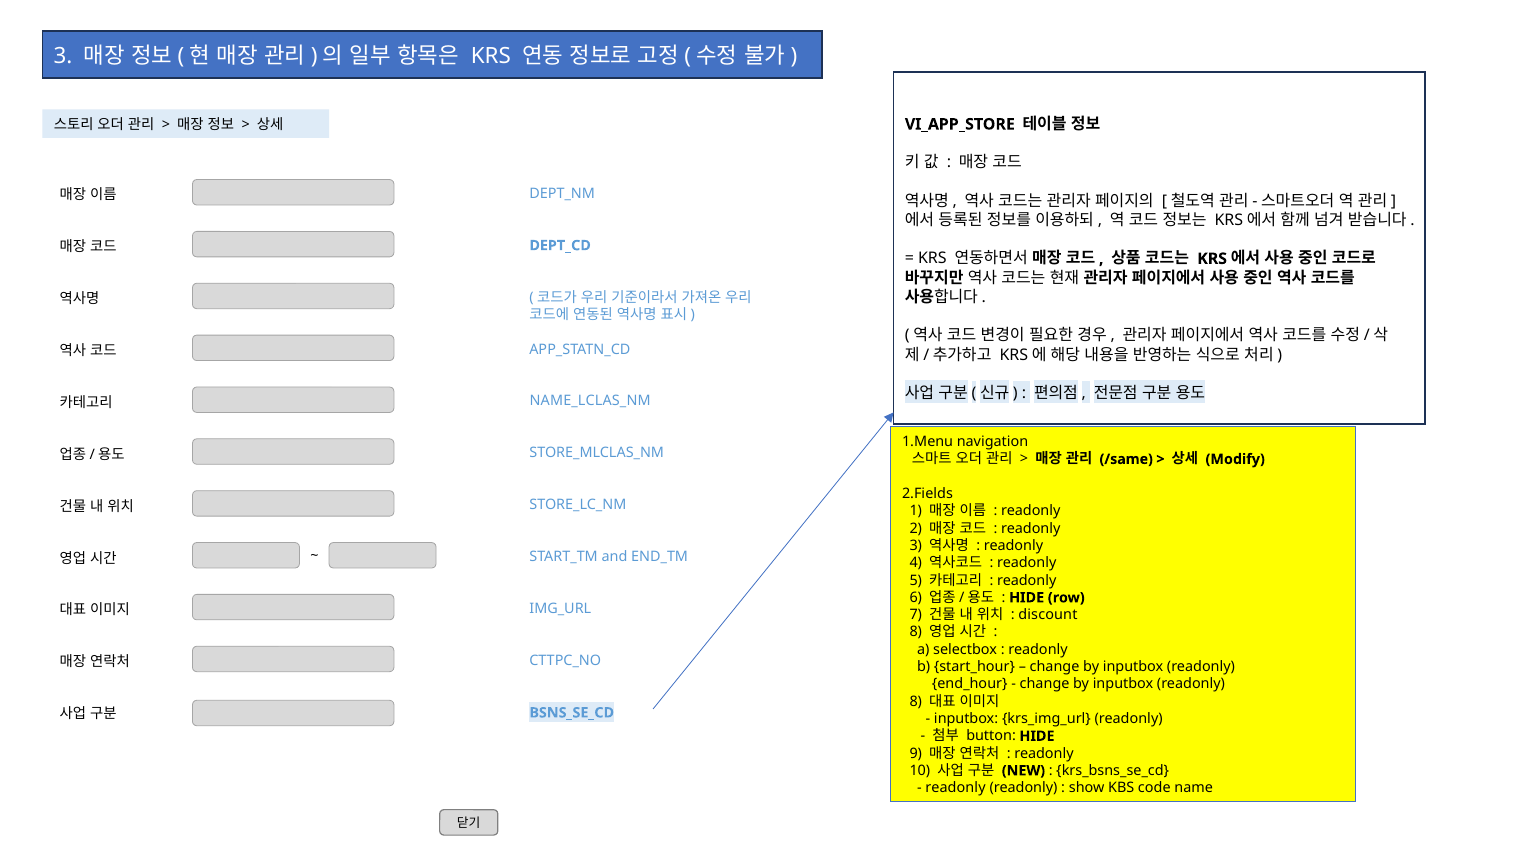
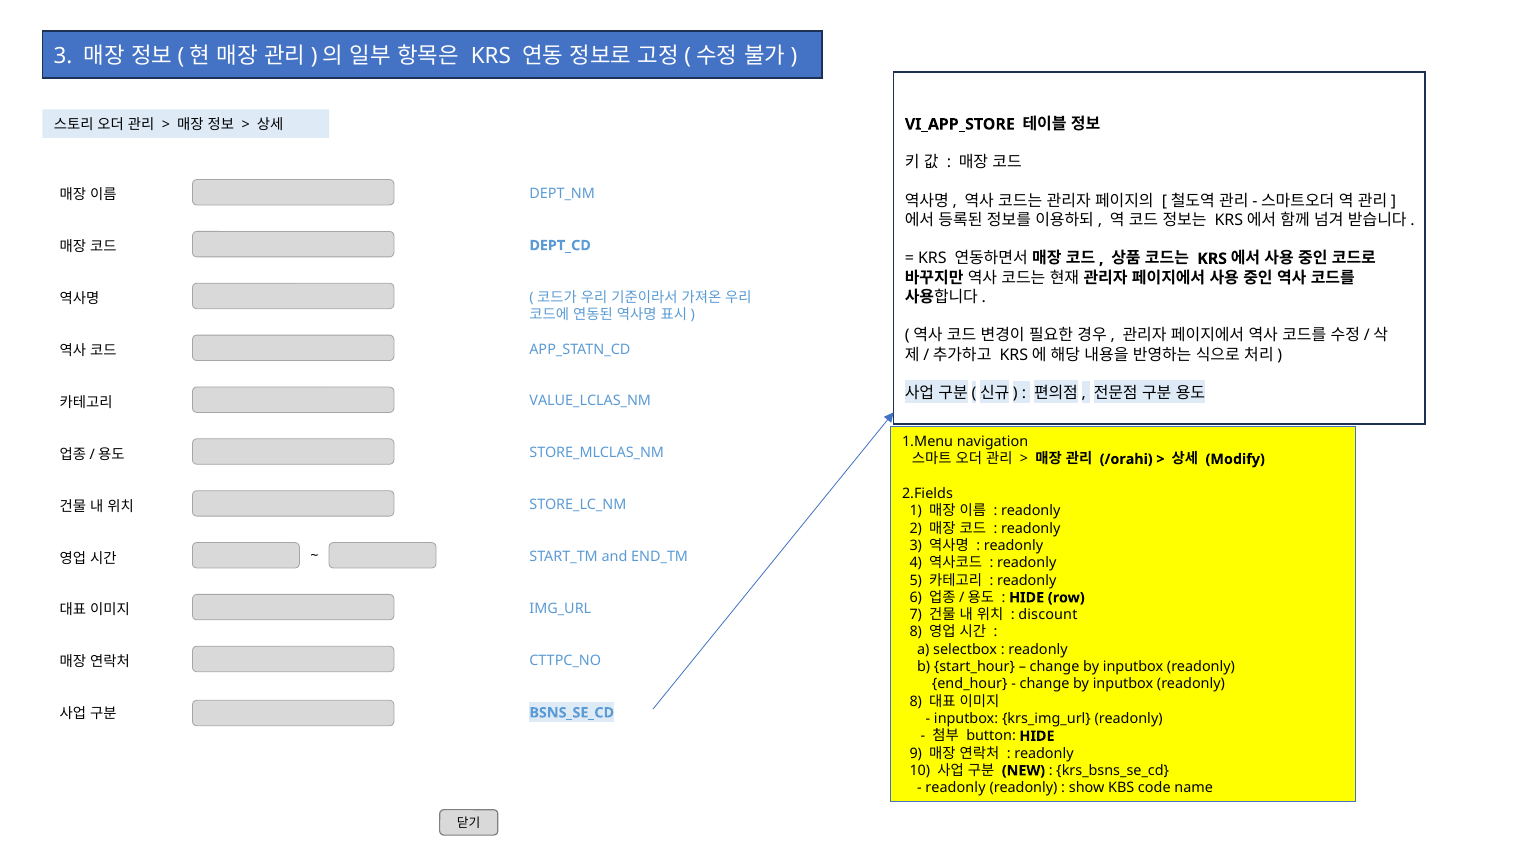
NAME_LCLAS_NM: NAME_LCLAS_NM -> VALUE_LCLAS_NM (590, 401)
/same: /same -> /orahi (1126, 459)
